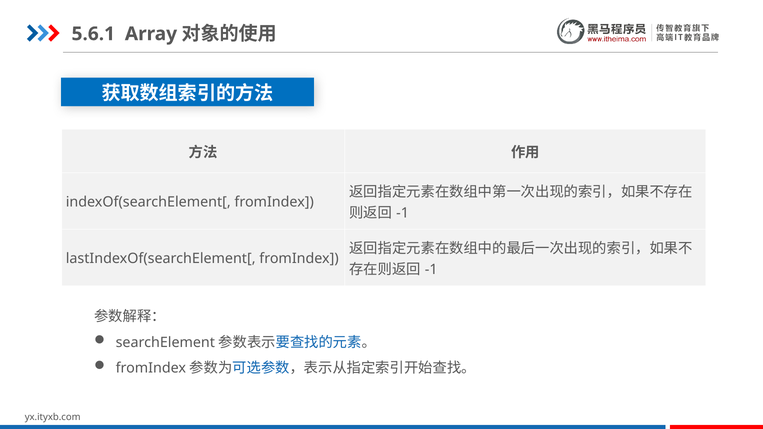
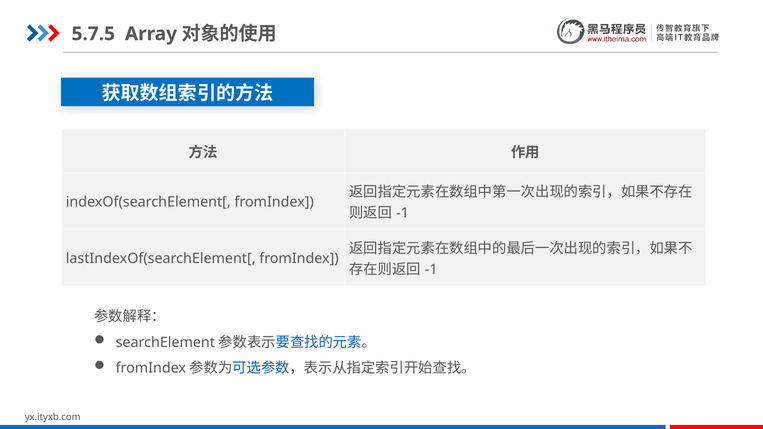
5.6.1: 5.6.1 -> 5.7.5 (93, 34)
